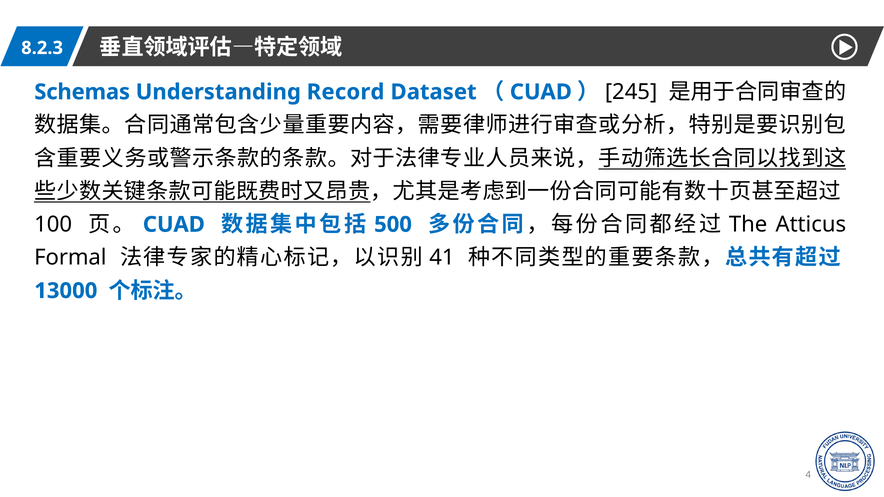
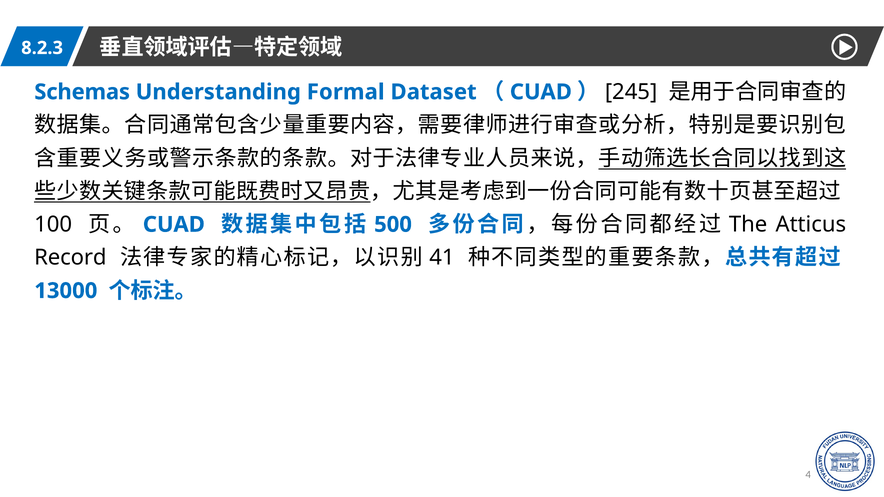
Record: Record -> Formal (346, 92)
Formal: Formal -> Record (70, 258)
